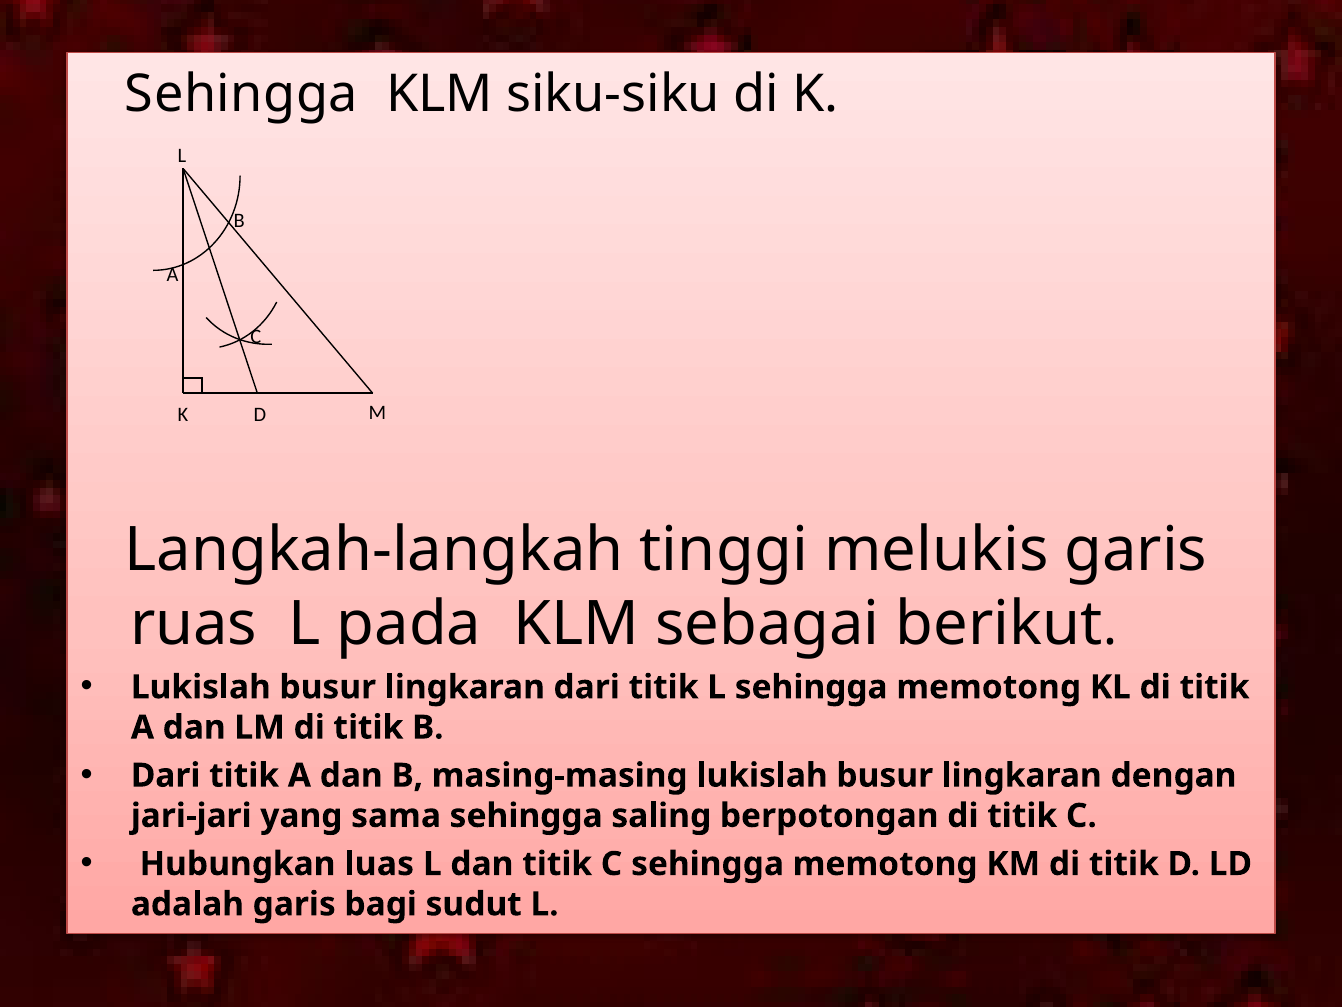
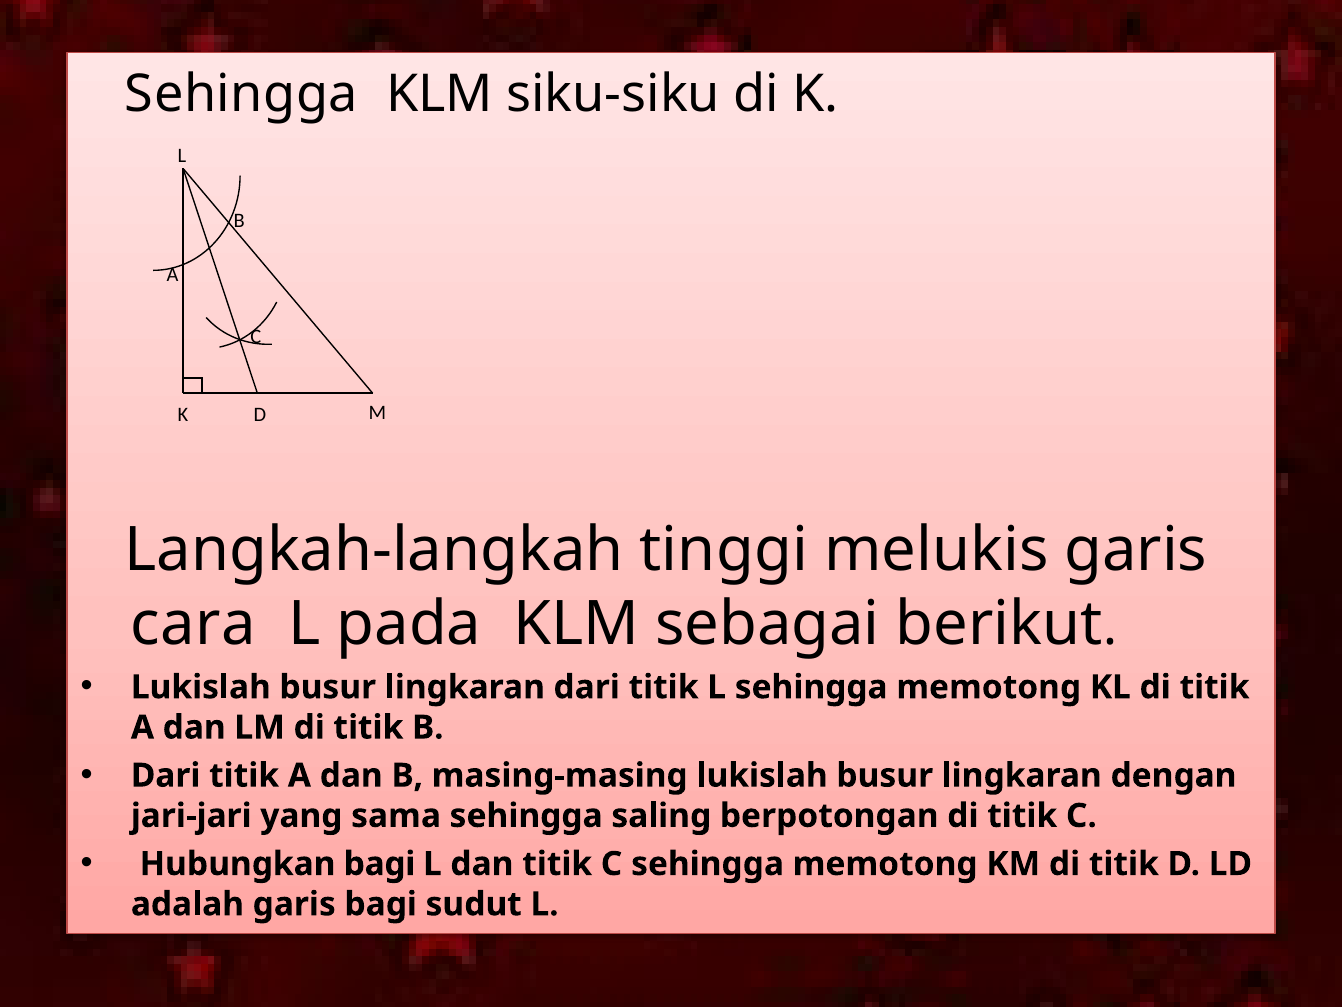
ruas: ruas -> cara (194, 624)
Hubungkan luas: luas -> bagi (380, 864)
